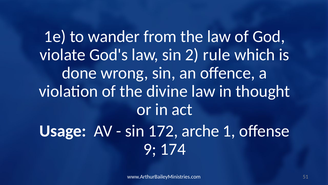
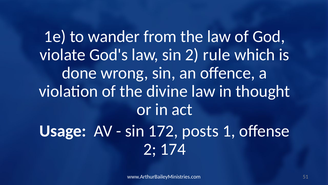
arche: arche -> posts (200, 131)
9: 9 -> 2 (150, 149)
